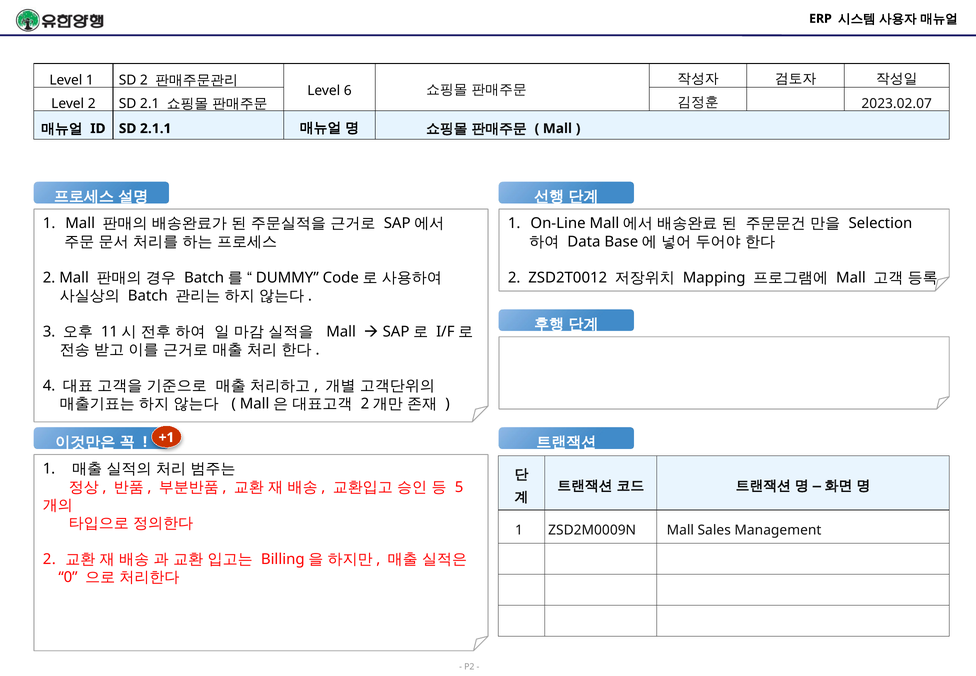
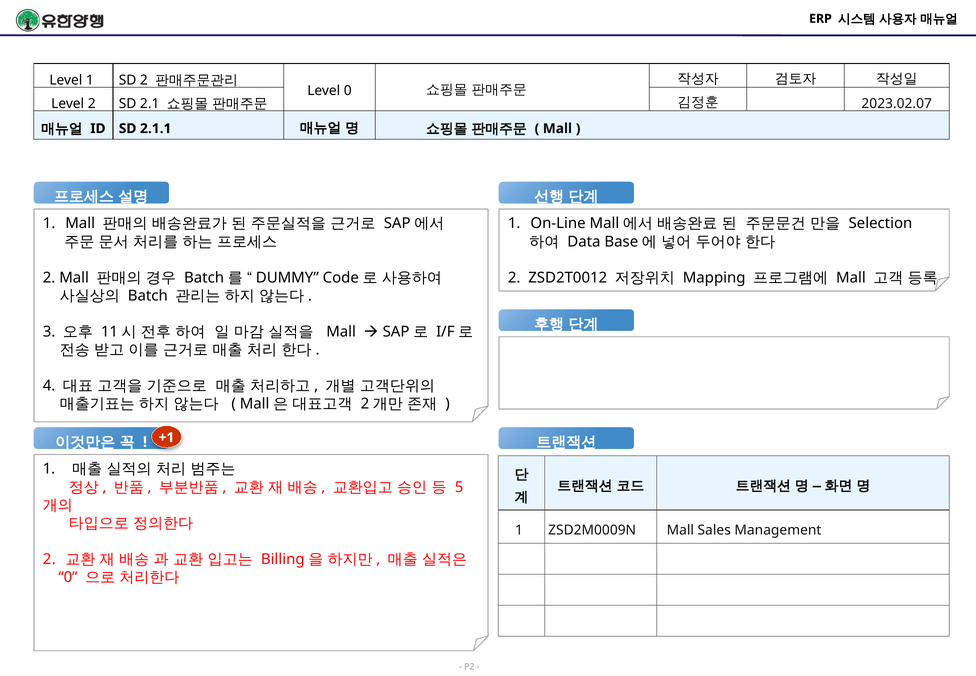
Level 6: 6 -> 0 (348, 91)
